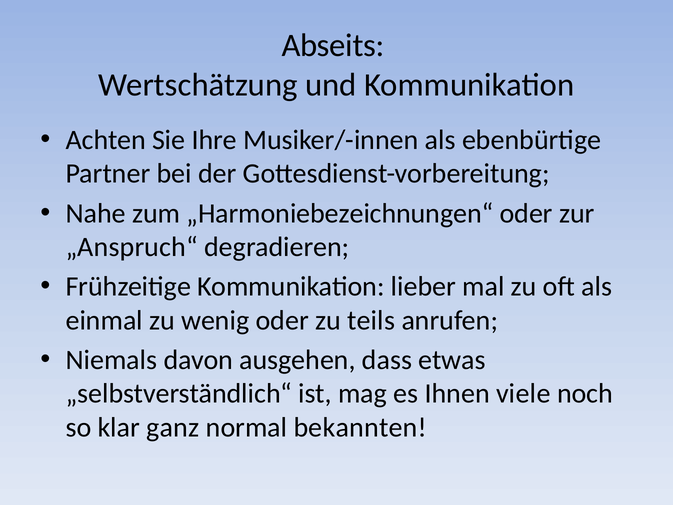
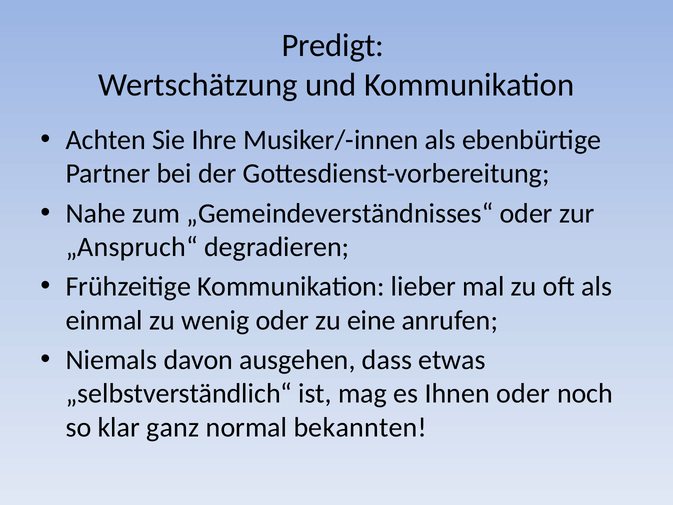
Abseits: Abseits -> Predigt (333, 45)
„Harmoniebezeichnungen“: „Harmoniebezeichnungen“ -> „Gemeindeverständnisses“ (340, 213)
teils: teils -> eine (371, 320)
Ihnen viele: viele -> oder (523, 393)
